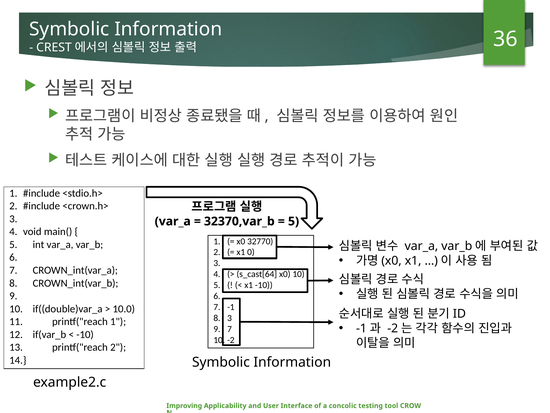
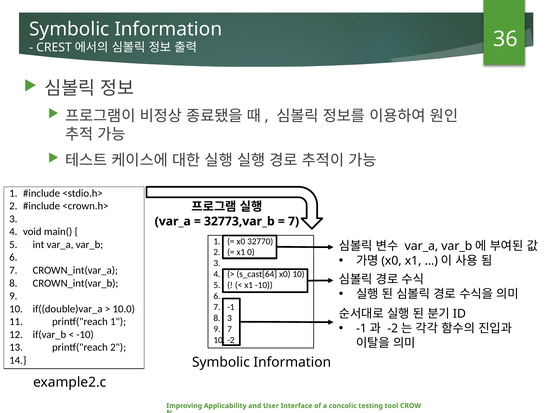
32370,var_b: 32370,var_b -> 32773,var_b (239, 221)
5: 5 -> 7 (294, 221)
